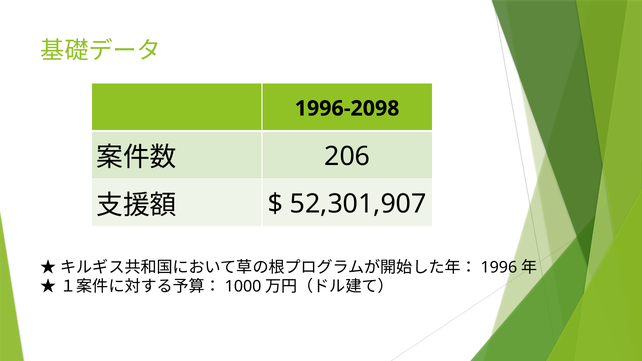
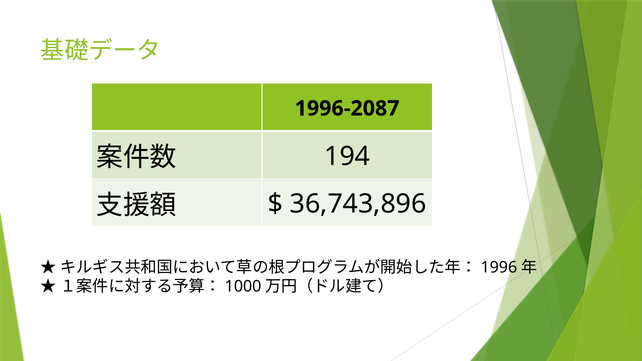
1996-2098: 1996-2098 -> 1996-2087 (347, 108)
206: 206 -> 194 (347, 156)
52,301,907: 52,301,907 -> 36,743,896 (358, 204)
